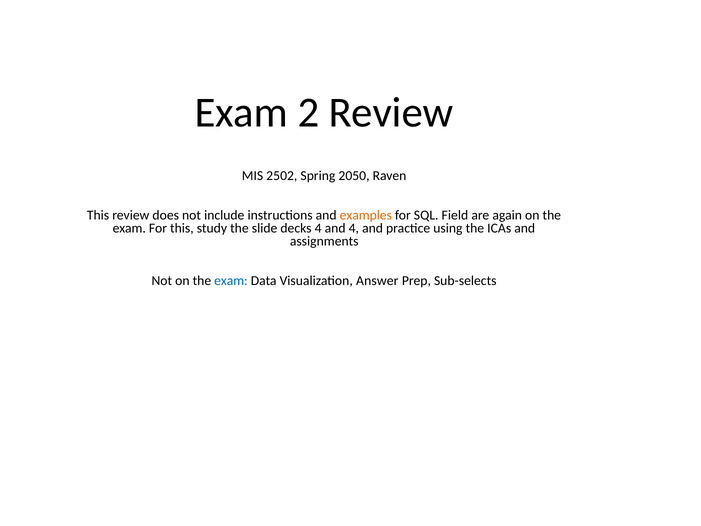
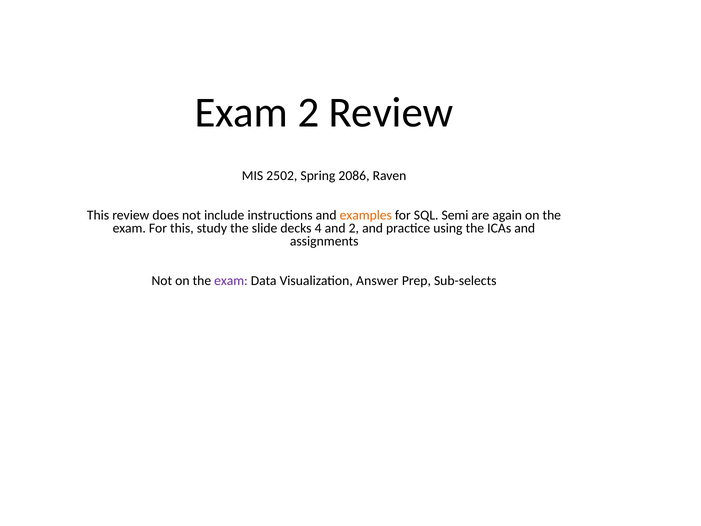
2050: 2050 -> 2086 (354, 176)
Field: Field -> Semi (455, 215)
and 4: 4 -> 2 (354, 228)
exam colour: blue -> purple (231, 281)
